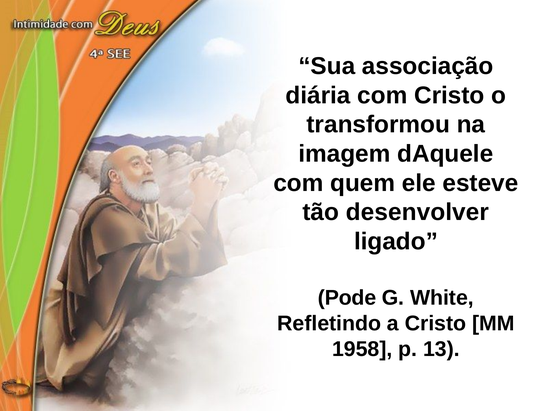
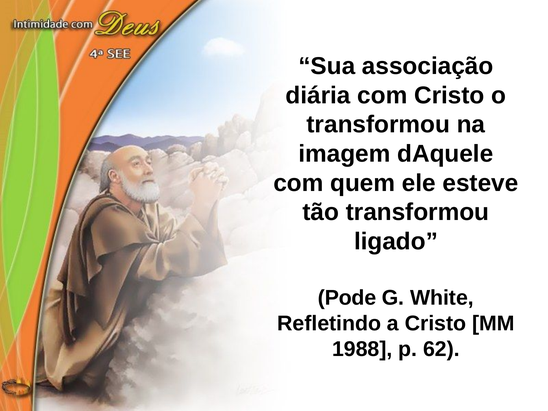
tão desenvolver: desenvolver -> transformou (417, 212)
1958: 1958 -> 1988 (362, 349)
13: 13 -> 62 (441, 349)
